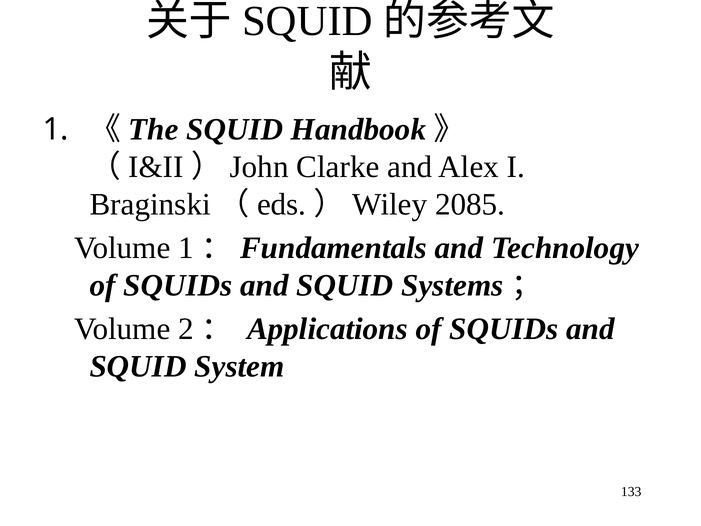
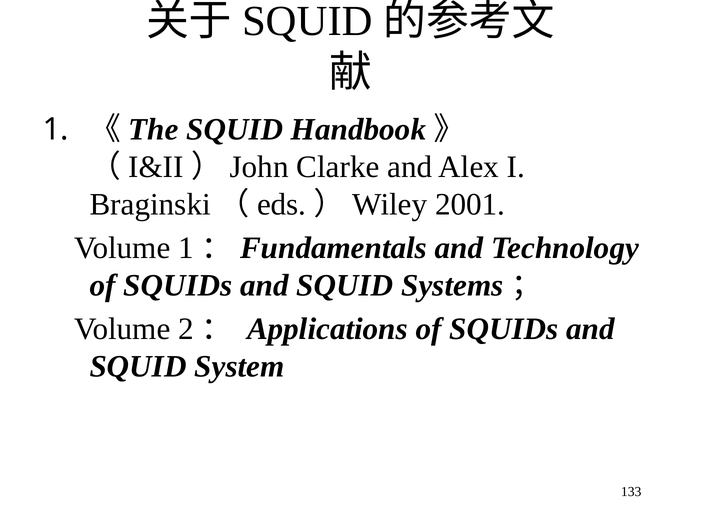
2085: 2085 -> 2001 (470, 204)
